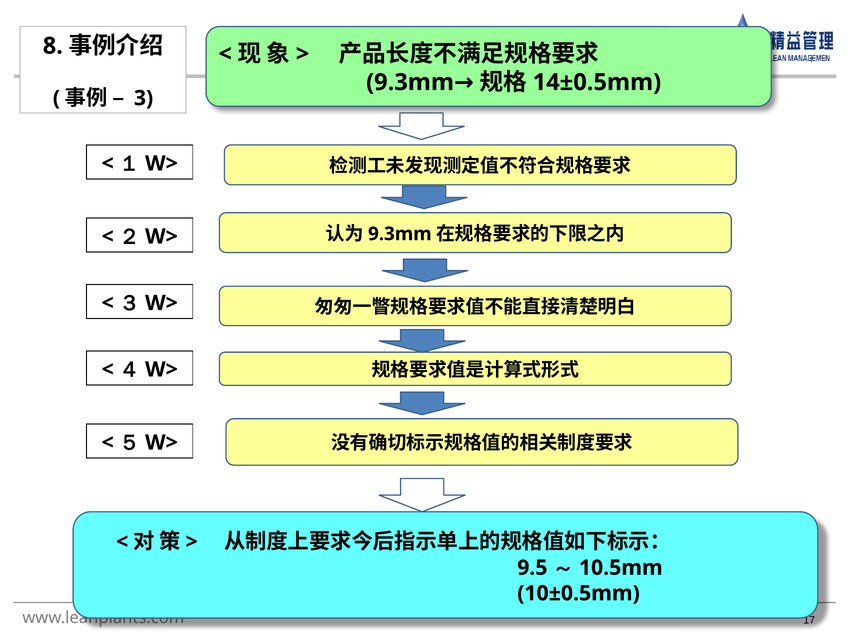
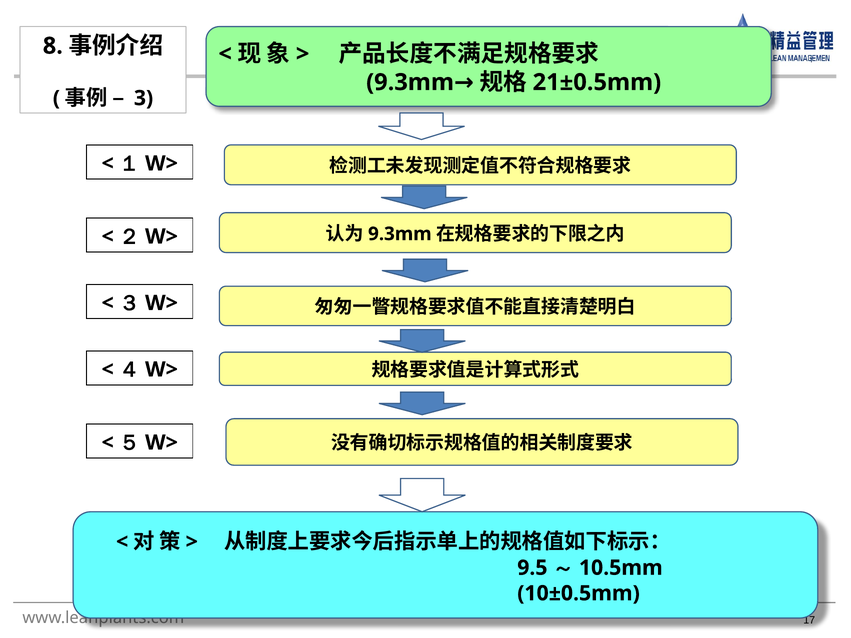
14±0.5mm: 14±0.5mm -> 21±0.5mm (597, 82)
